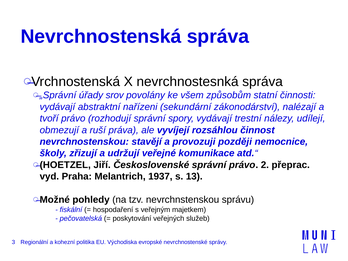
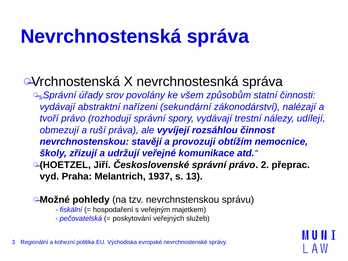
později: později -> obtížím (235, 142)
